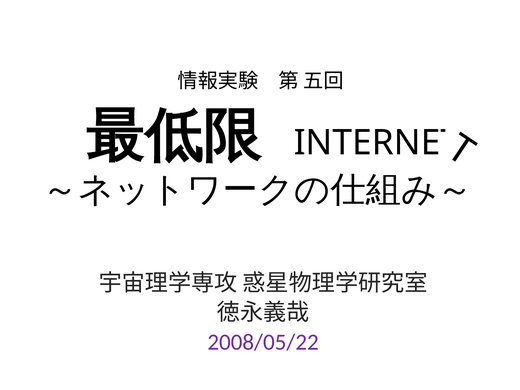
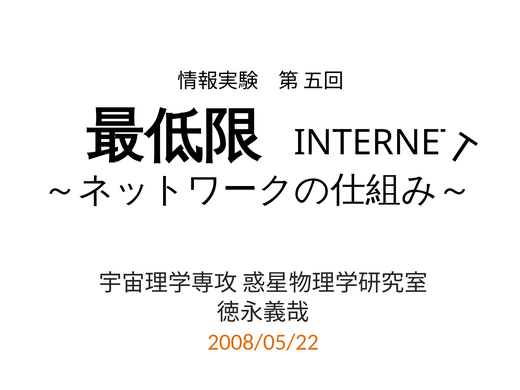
2008/05/22 colour: purple -> orange (263, 342)
